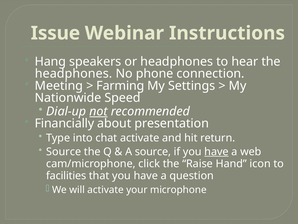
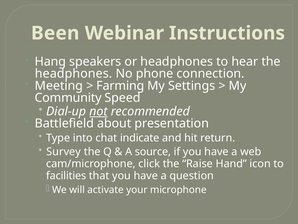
Issue: Issue -> Been (55, 33)
Nationwide: Nationwide -> Community (68, 98)
Financially: Financially -> Battlefield (64, 123)
chat activate: activate -> indicate (140, 138)
Source: Source -> Survey (64, 151)
have underline: present -> none (216, 151)
